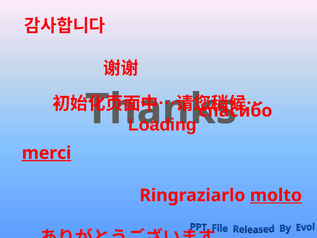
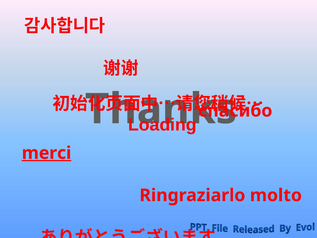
molto underline: present -> none (276, 195)
